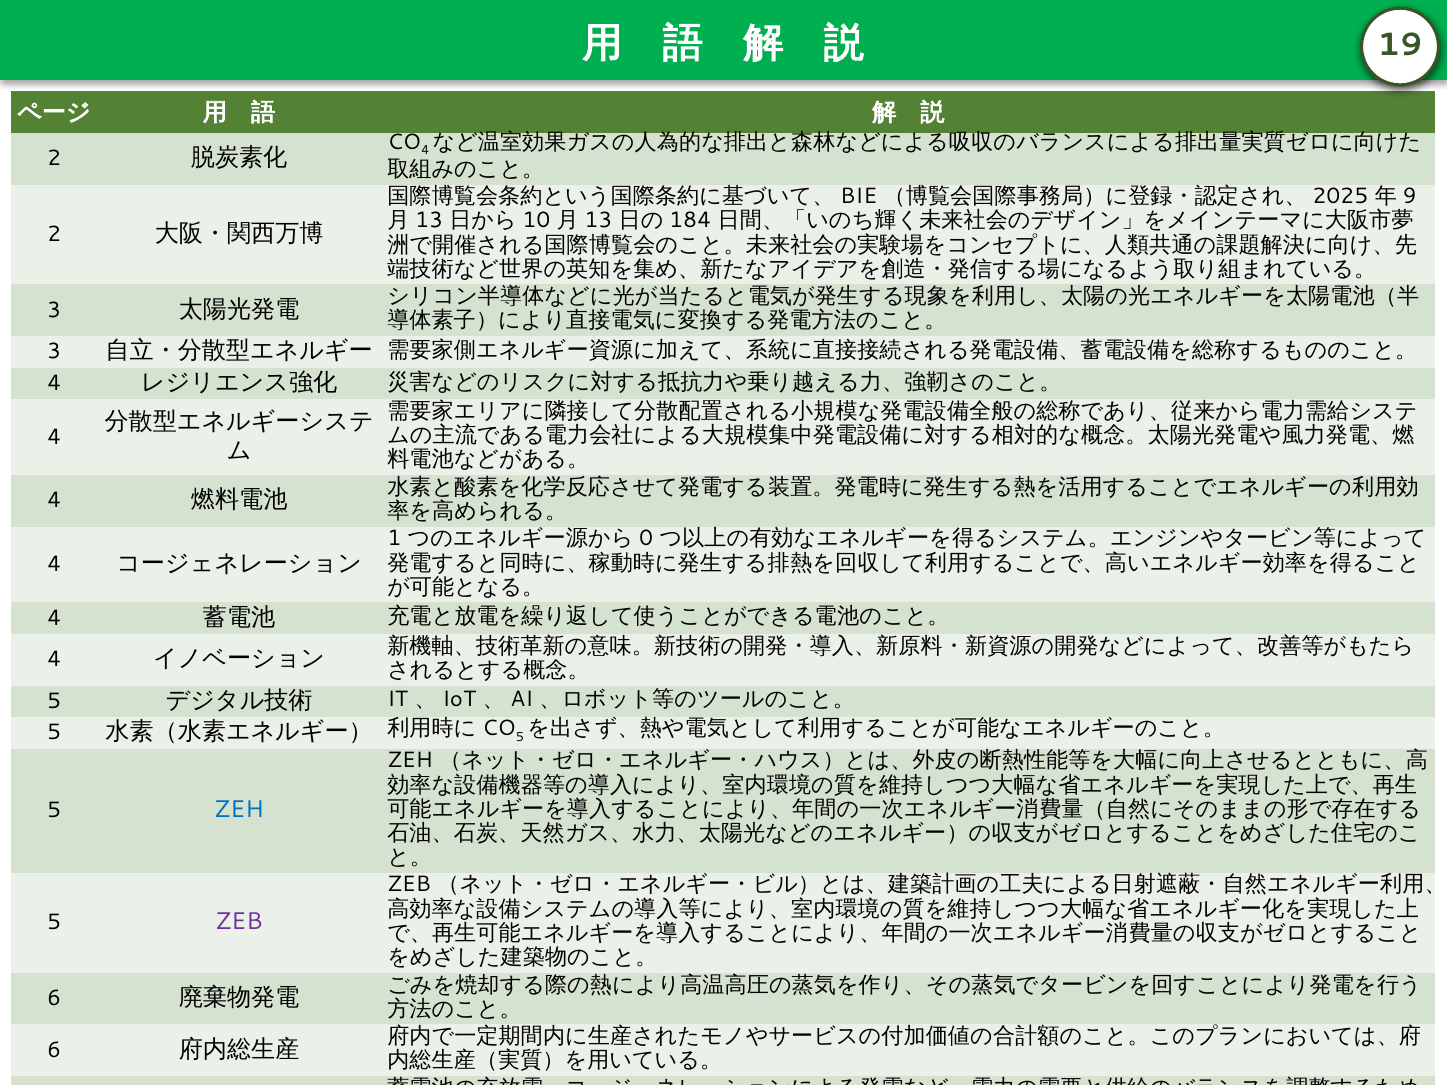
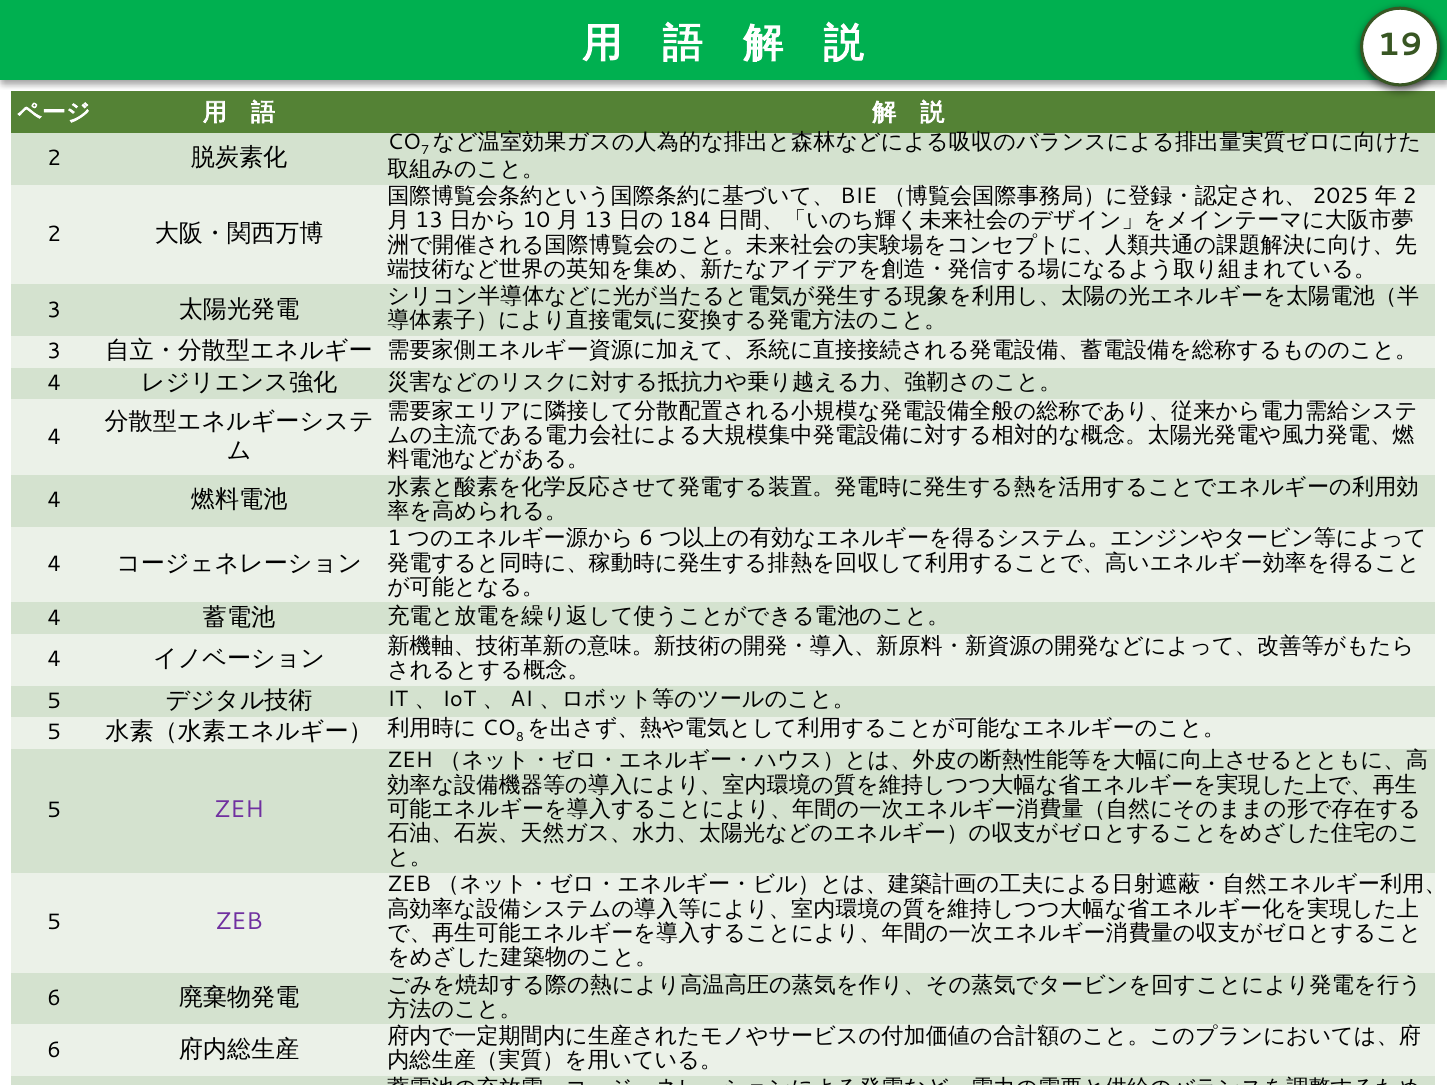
4: 4 -> 7 (425, 150)
9: 9 -> 2 (1410, 196)
0: 0 -> 6 (646, 538)
5: 5 -> 8 (520, 737)
ZEH colour: blue -> purple (239, 809)
